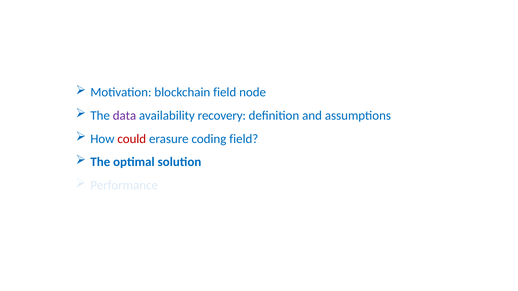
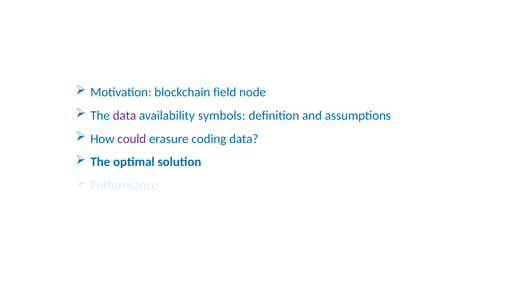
recovery: recovery -> symbols (222, 116)
could colour: red -> purple (132, 139)
coding field: field -> data (244, 139)
